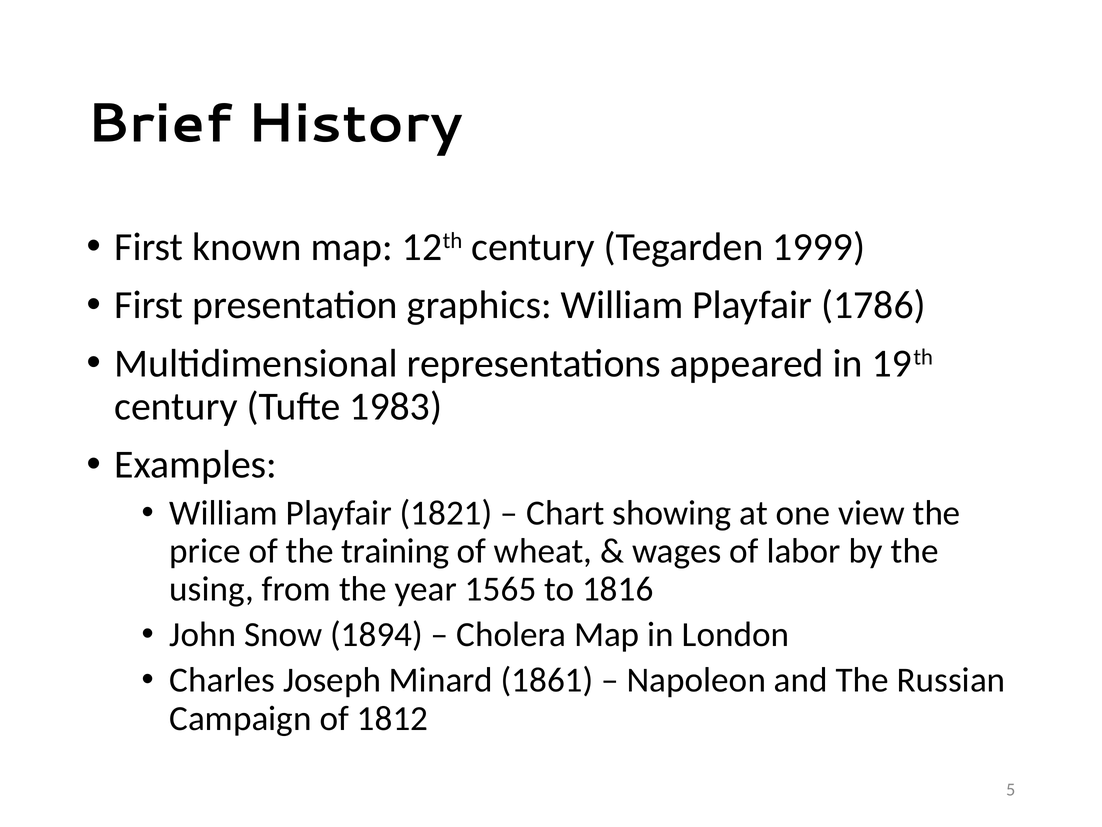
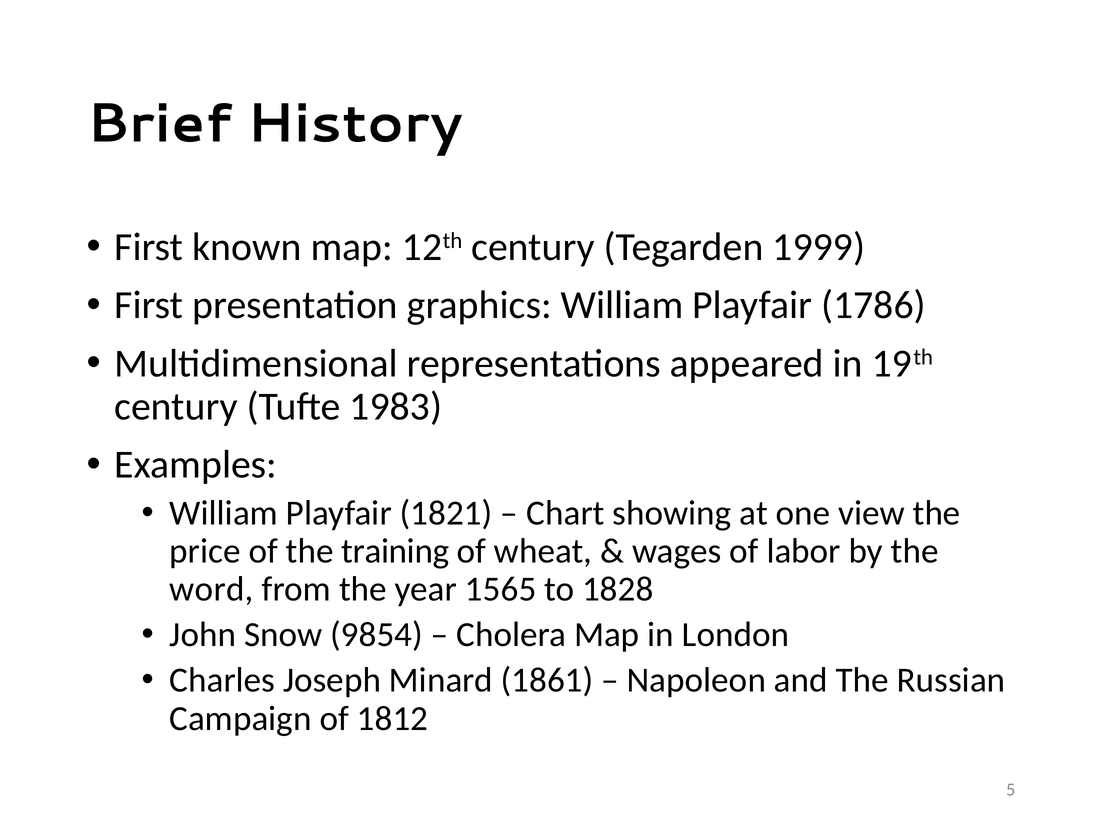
using: using -> word (212, 589)
1816: 1816 -> 1828 (618, 589)
1894: 1894 -> 9854 (377, 634)
